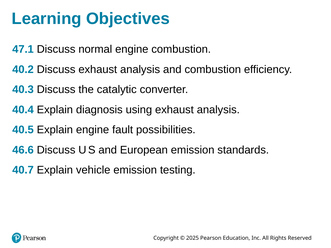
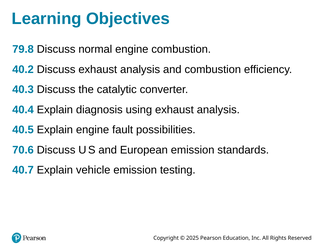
47.1: 47.1 -> 79.8 (23, 49)
46.6: 46.6 -> 70.6 (23, 150)
